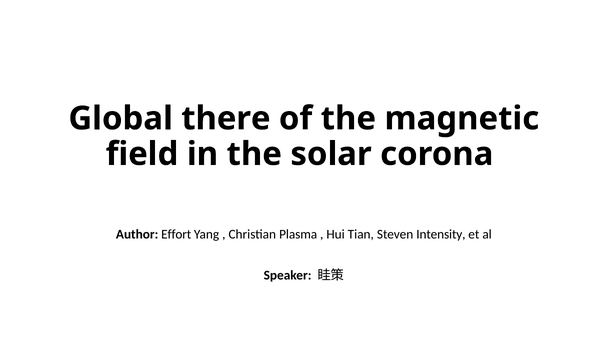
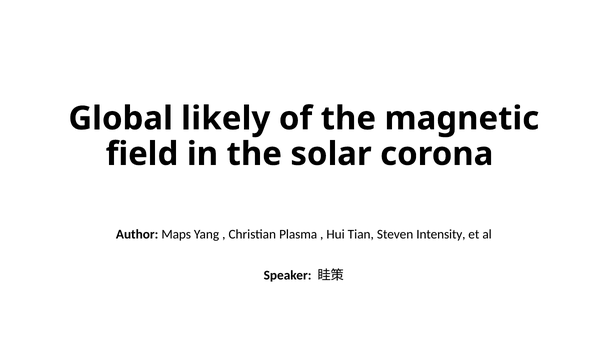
there: there -> likely (226, 118)
Effort: Effort -> Maps (176, 234)
